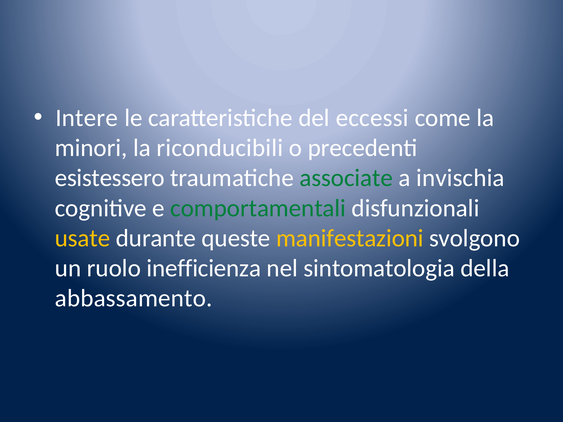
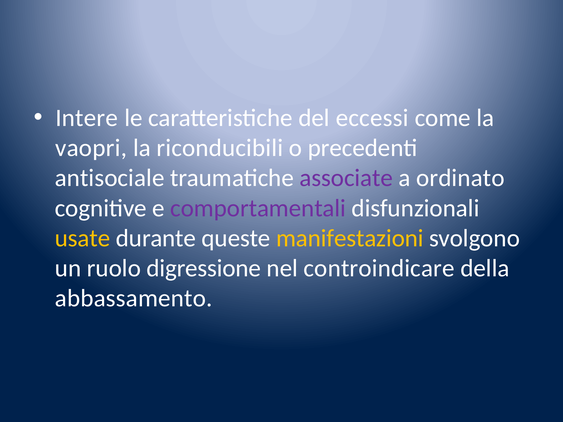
minori: minori -> vaopri (91, 148)
esistessero: esistessero -> antisociale (110, 178)
associate colour: green -> purple (346, 178)
invischia: invischia -> ordinato (460, 178)
comportamentali colour: green -> purple (258, 208)
inefficienza: inefficienza -> digressione (204, 268)
sintomatologia: sintomatologia -> controindicare (379, 268)
